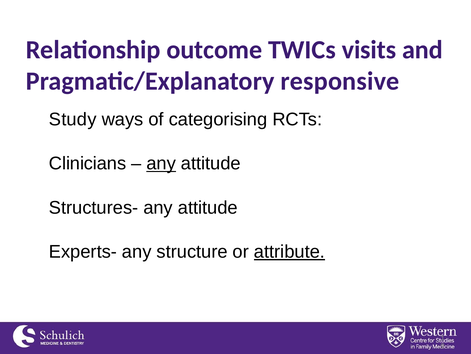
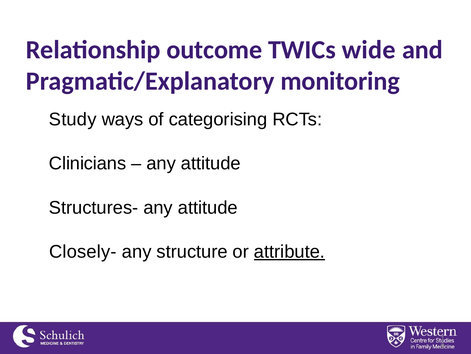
visits: visits -> wide (369, 50)
responsive: responsive -> monitoring (340, 81)
any underline: present -> none (161, 163)
Experts-: Experts- -> Closely- (83, 251)
